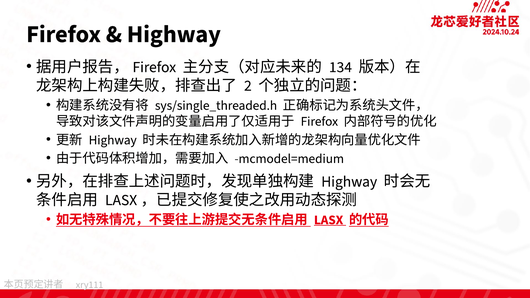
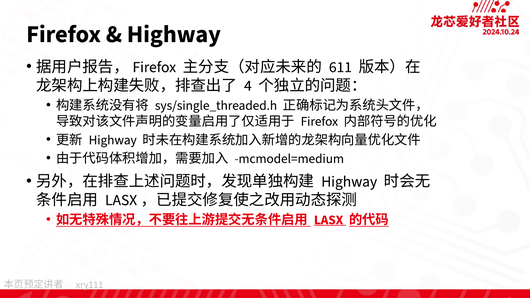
134: 134 -> 611 (340, 67)
2: 2 -> 4 (248, 86)
